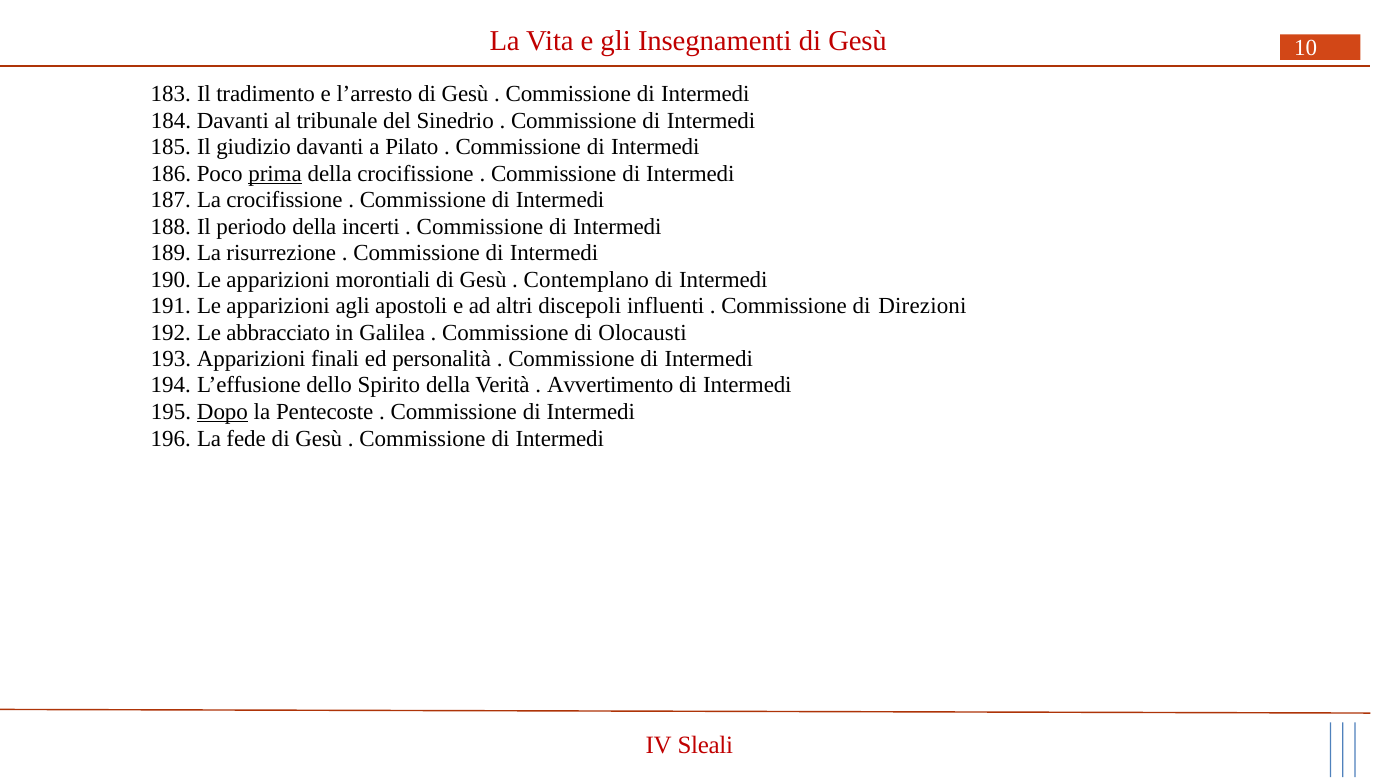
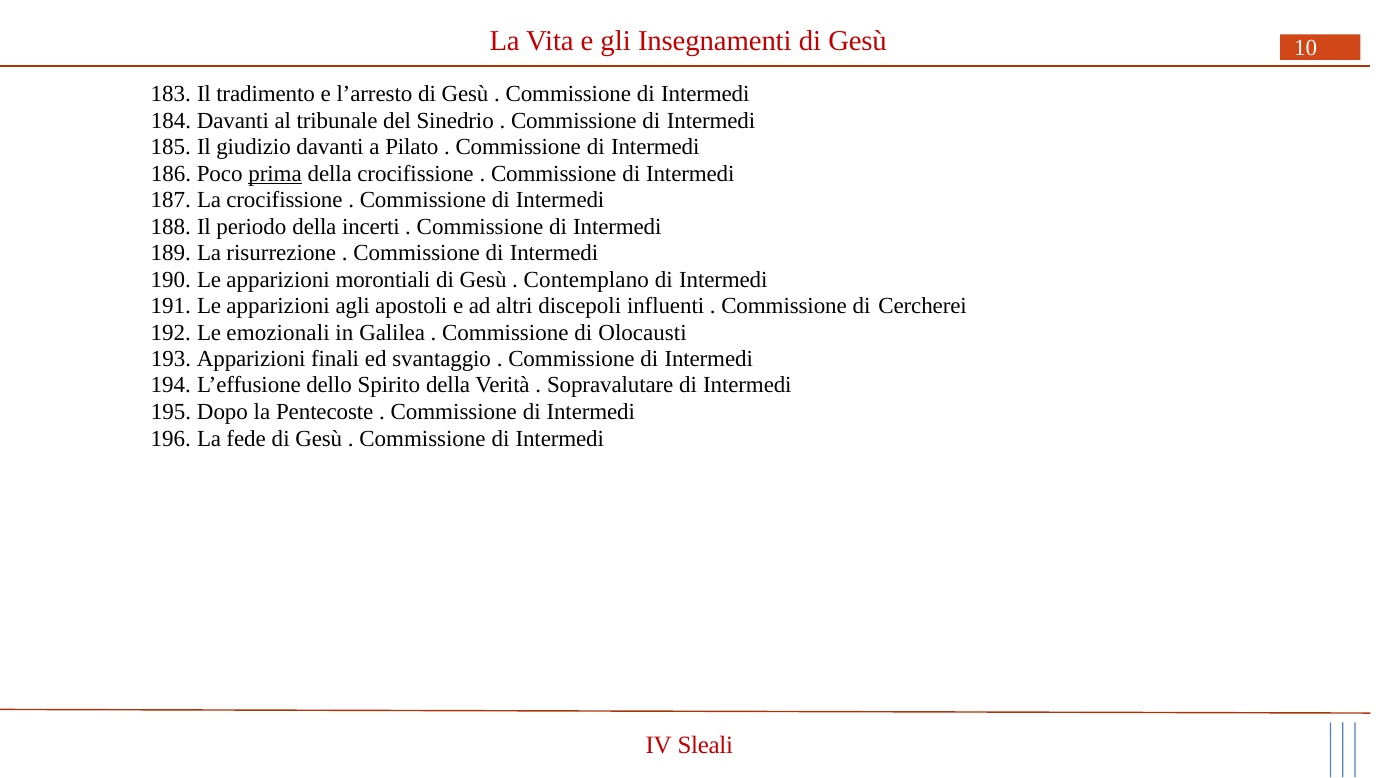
Direzioni: Direzioni -> Cercherei (923, 306)
abbracciato: abbracciato -> emozionali (278, 333)
personalità: personalità -> svantaggio (442, 359)
Avvertimento: Avvertimento -> Sopravalutare (610, 386)
Dopo underline: present -> none (222, 412)
